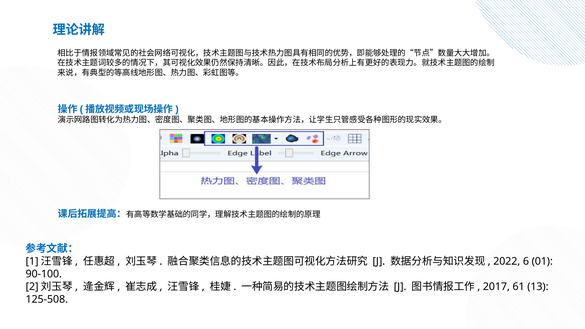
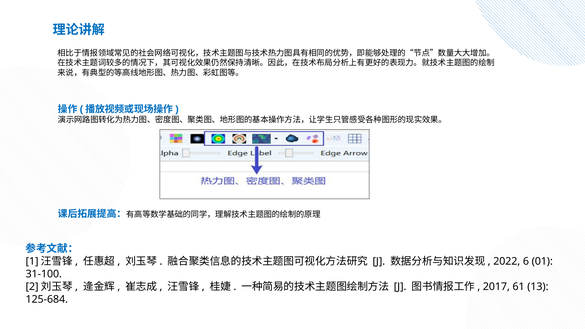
90-100: 90-100 -> 31-100 (44, 274)
125-508: 125-508 -> 125-684 (47, 299)
